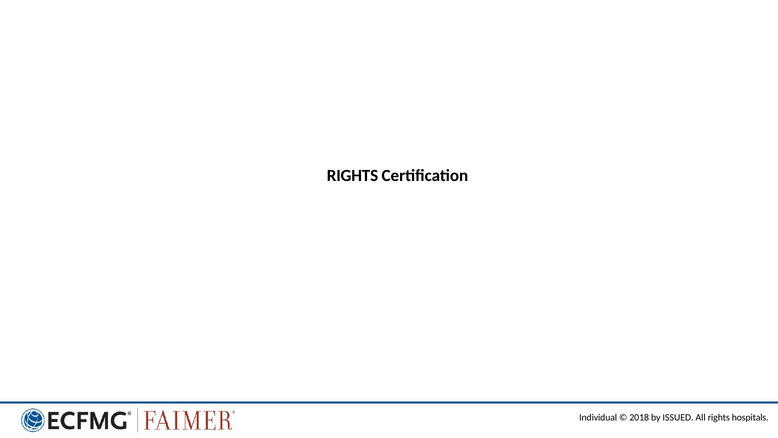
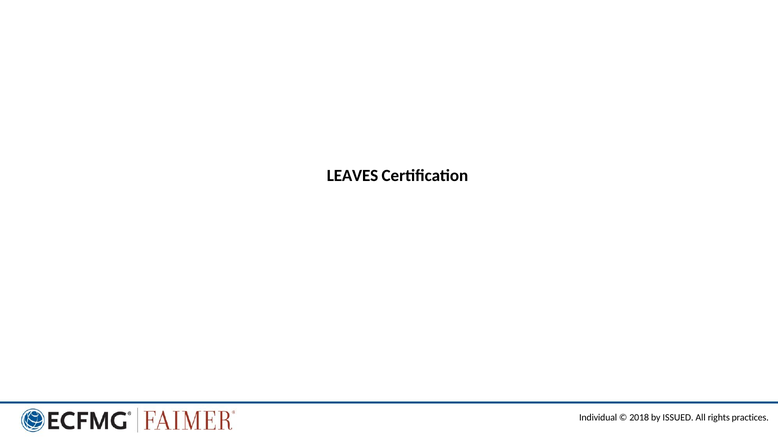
RIGHTS: RIGHTS -> LEAVES (353, 176)
hospitals: hospitals -> practices (750, 418)
